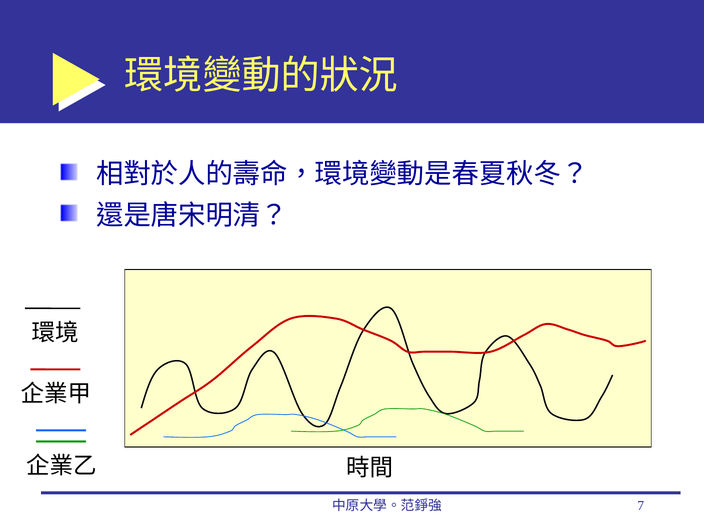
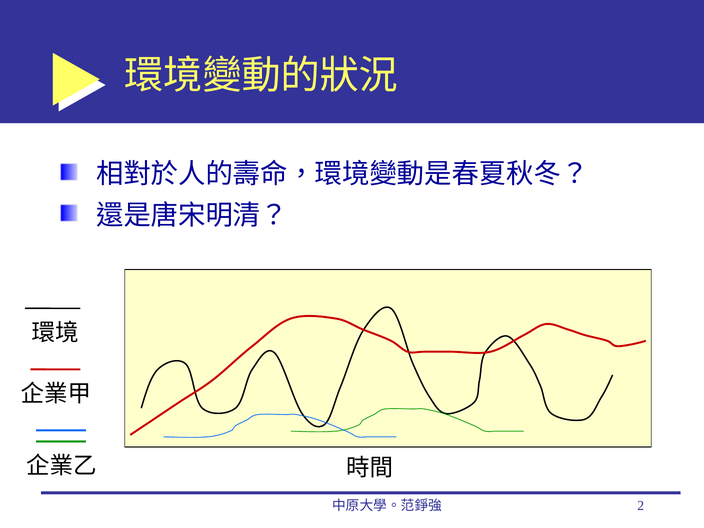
7: 7 -> 2 (641, 505)
